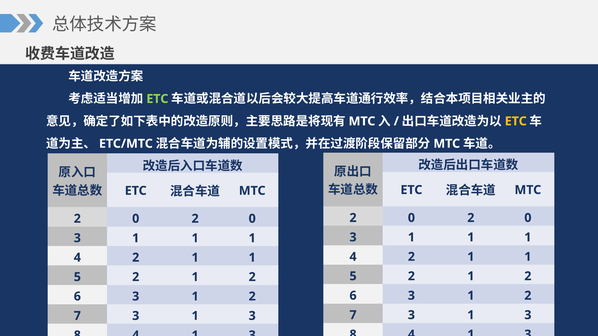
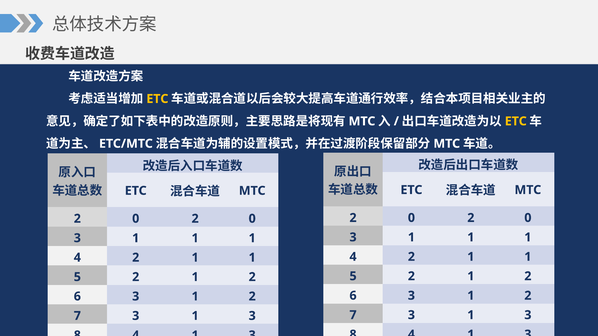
ETC colour: light green -> yellow (157, 99)
